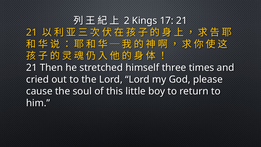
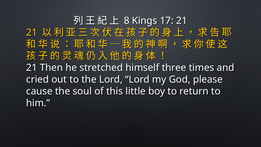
2: 2 -> 8 (127, 21)
